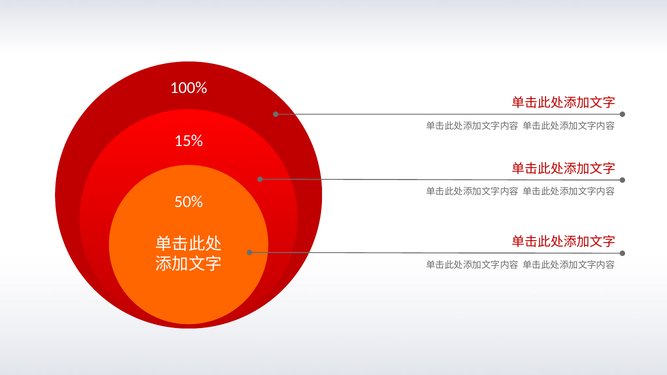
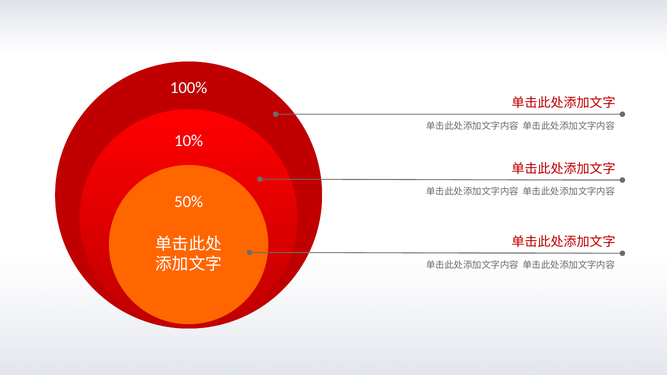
15%: 15% -> 10% (189, 141)
